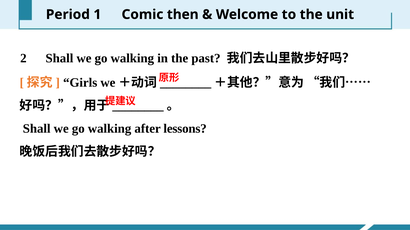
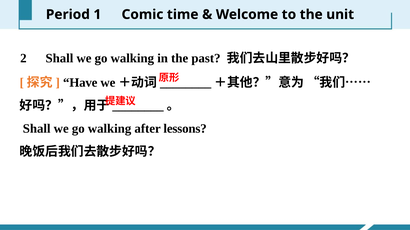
then: then -> time (183, 14)
Girls: Girls -> Have (80, 83)
